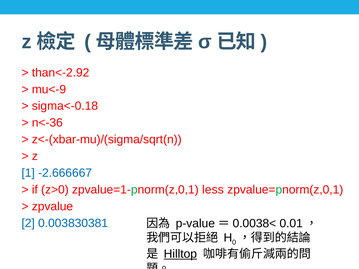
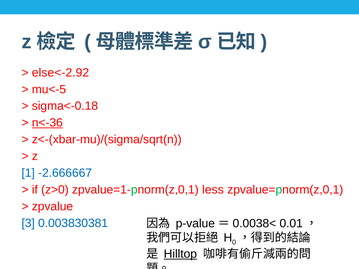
than<-2.92: than<-2.92 -> else<-2.92 (61, 73)
mu<-9: mu<-9 -> mu<-5 (49, 89)
n<-36 underline: none -> present (47, 123)
2: 2 -> 3 (28, 223)
